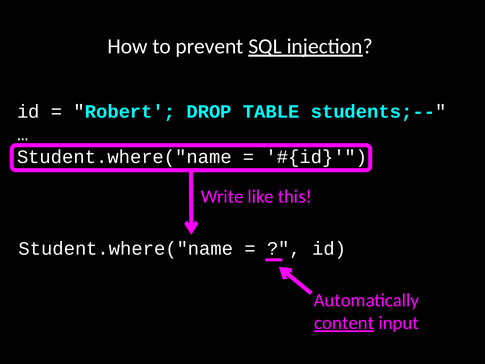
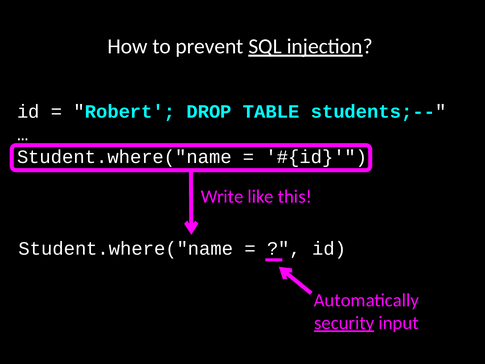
content: content -> security (344, 323)
